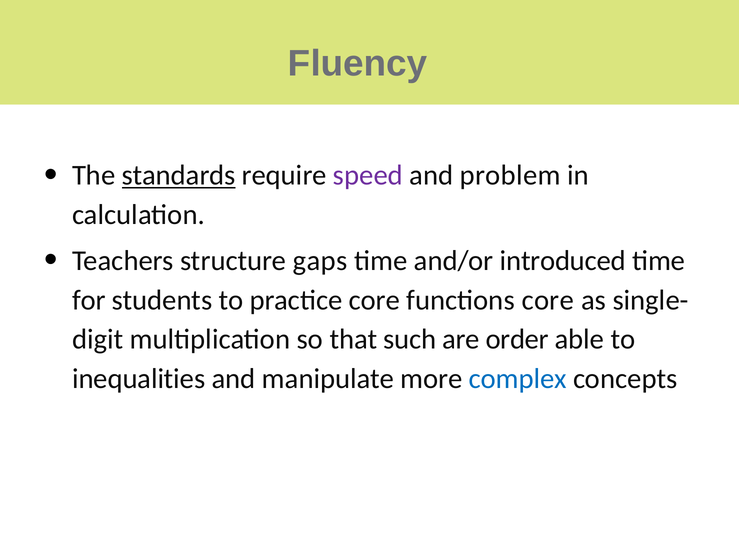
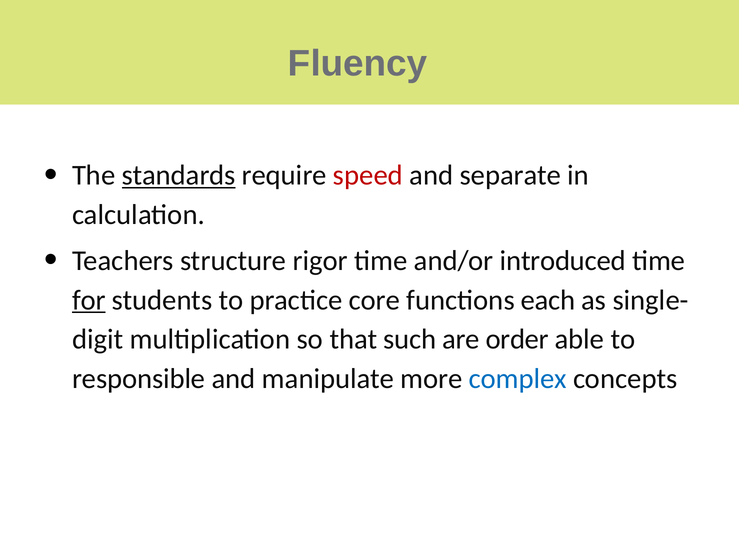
speed colour: purple -> red (368, 176)
problem: problem -> separate (510, 176)
gaps: gaps -> rigor (320, 261)
for underline: none -> present (89, 300)
functions core: core -> each (548, 300)
inequalities: inequalities -> responsible (139, 379)
